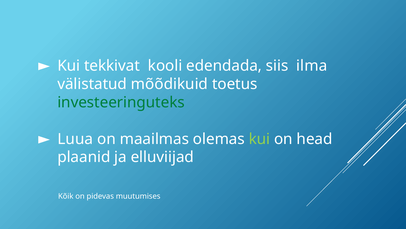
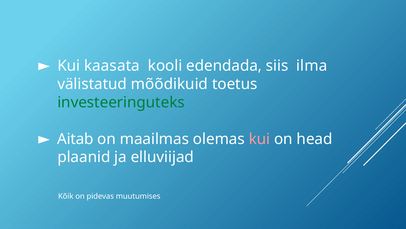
tekkivat: tekkivat -> kaasata (112, 66)
Luua: Luua -> Aitab (75, 139)
kui colour: light green -> pink (259, 139)
